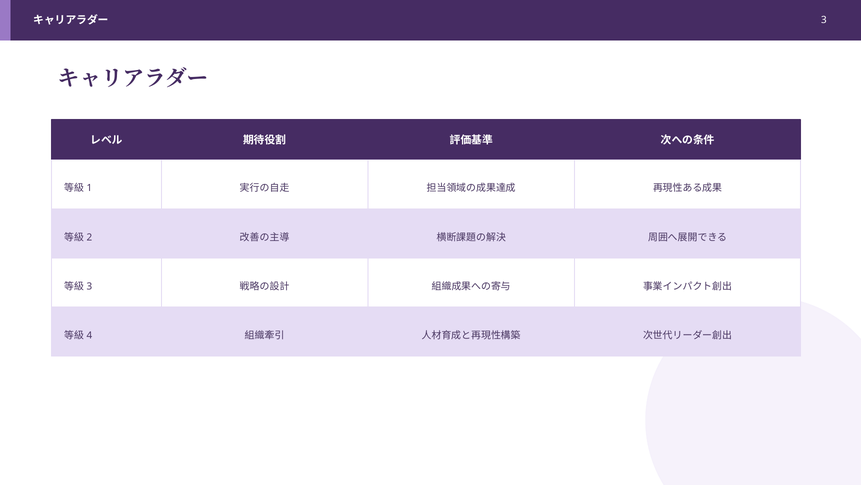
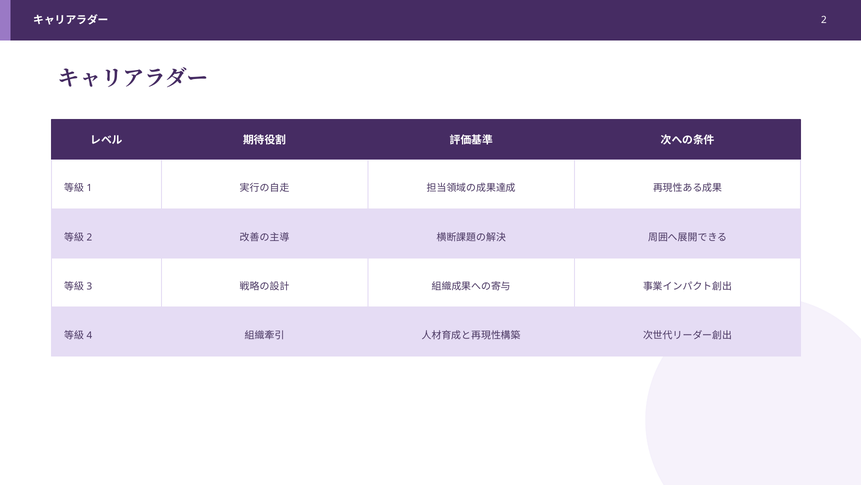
3: 3 -> 2 (824, 20)
